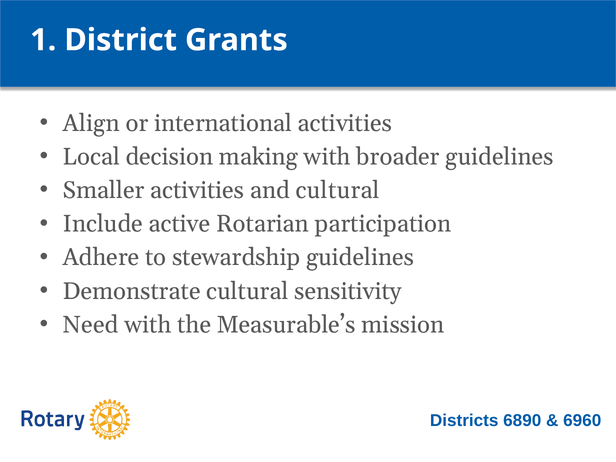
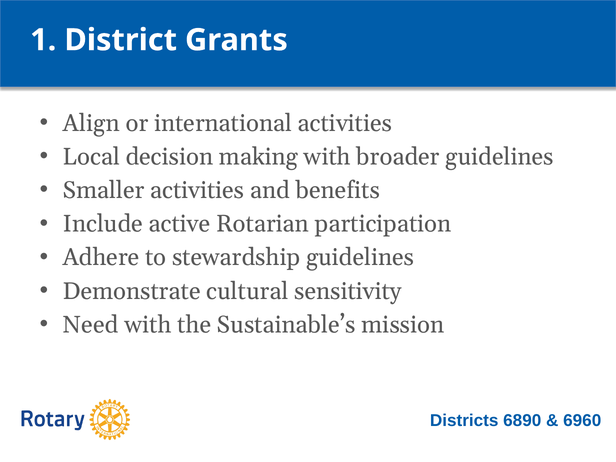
and cultural: cultural -> benefits (338, 190)
Measurable’s: Measurable’s -> Sustainable’s (286, 325)
